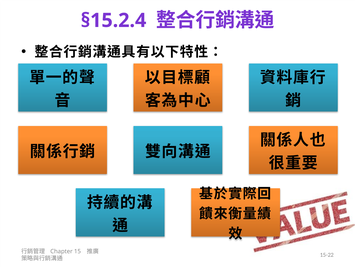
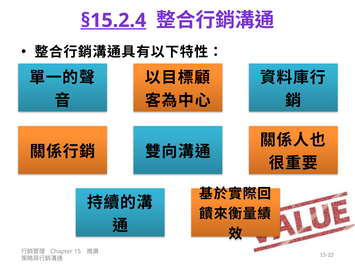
§15.2.4 underline: none -> present (113, 20)
